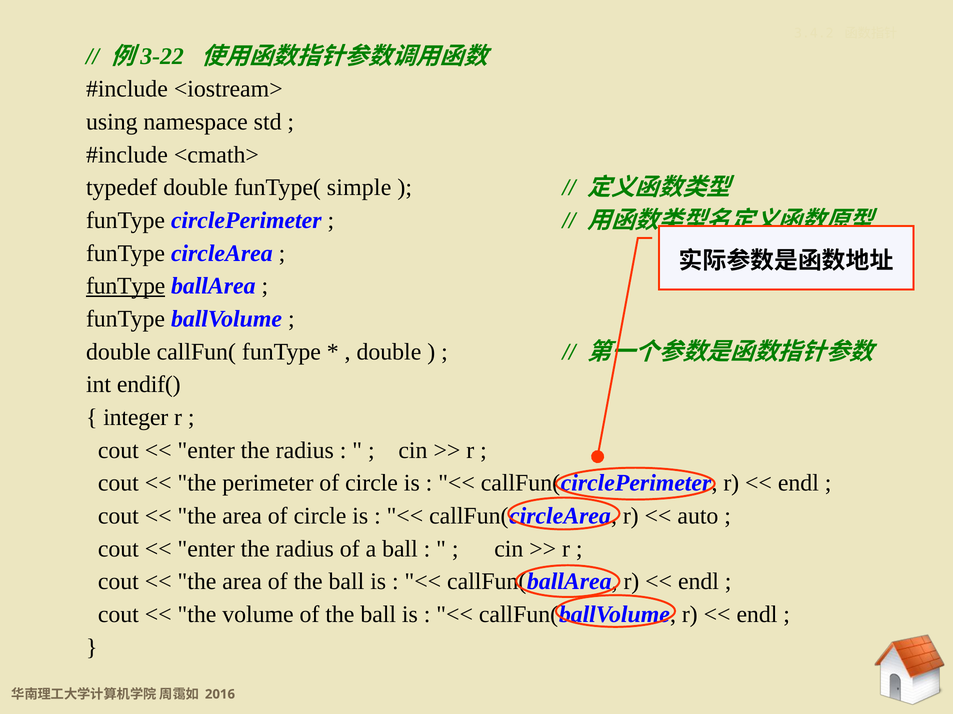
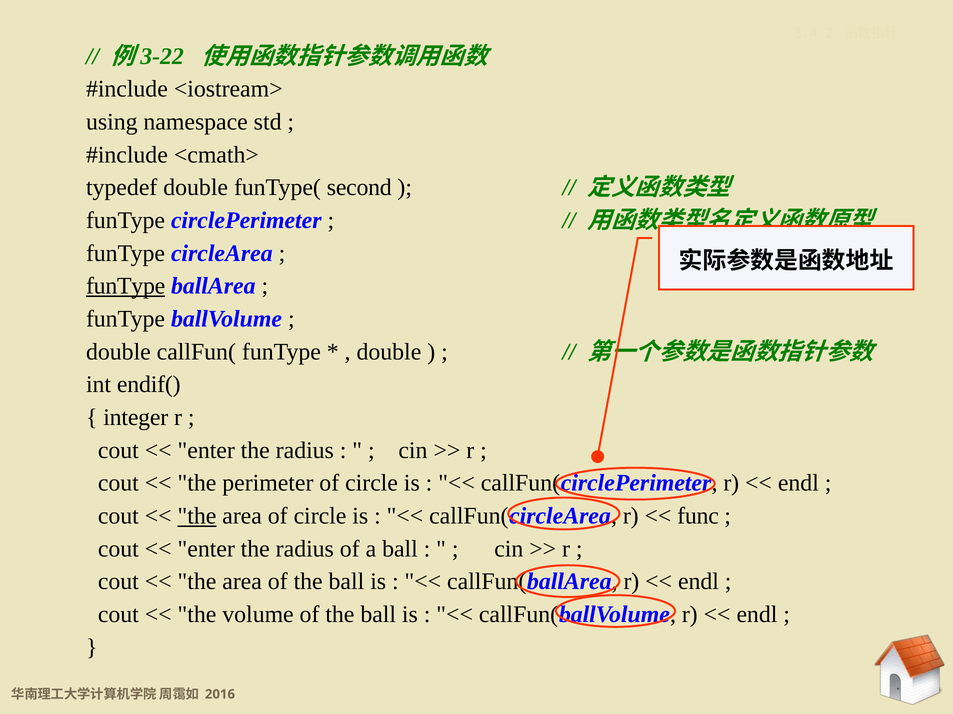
simple: simple -> second (359, 188)
the underline: none -> present (197, 516)
auto: auto -> func (698, 516)
